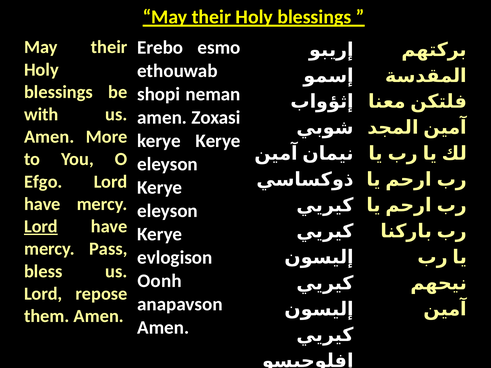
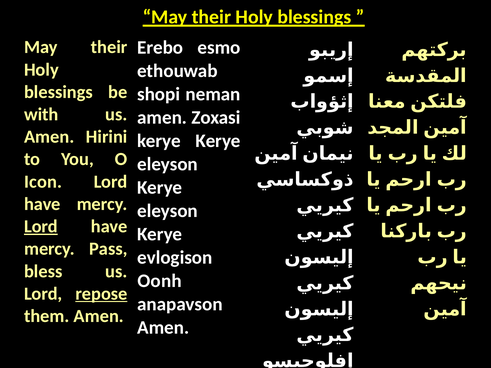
More: More -> Hirini (107, 137)
Efgo: Efgo -> Icon (43, 182)
repose underline: none -> present (101, 294)
